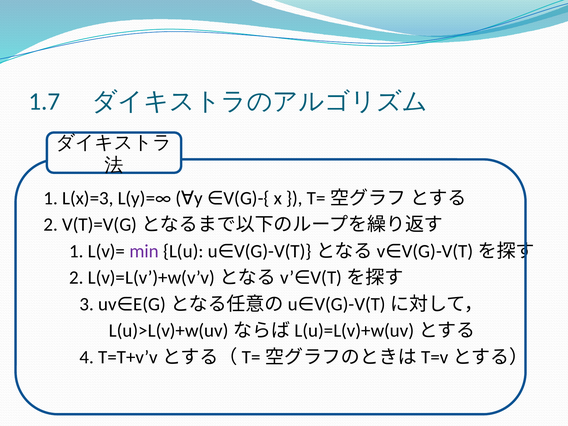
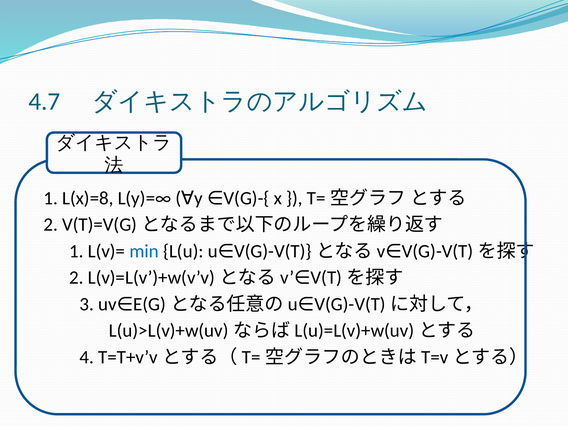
1.7: 1.7 -> 4.7 (44, 101)
L(x)=3: L(x)=3 -> L(x)=8 (88, 198)
min colour: purple -> blue (144, 251)
